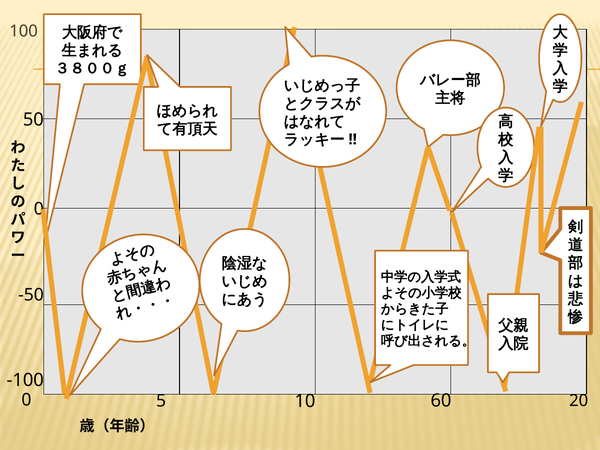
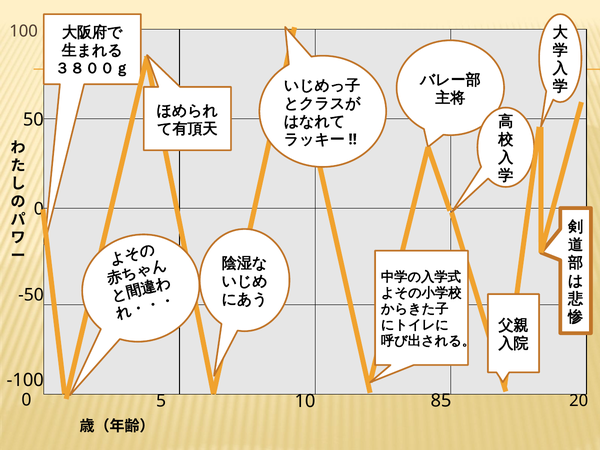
60: 60 -> 85 (441, 401)
